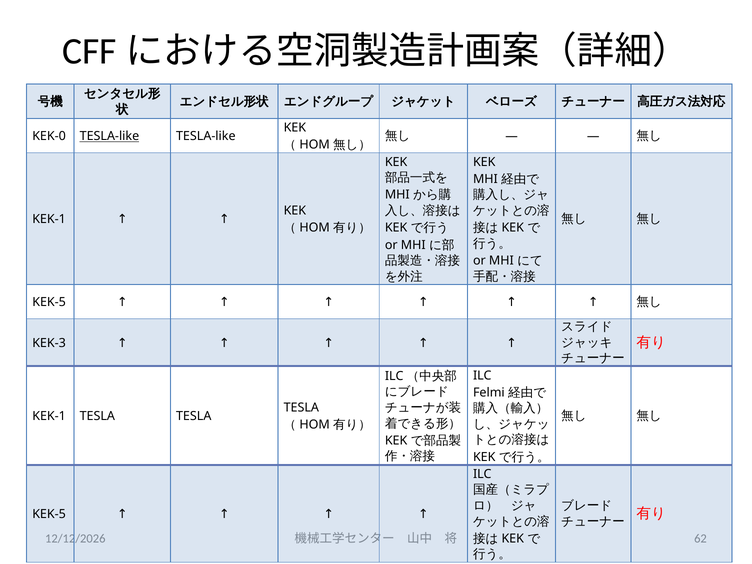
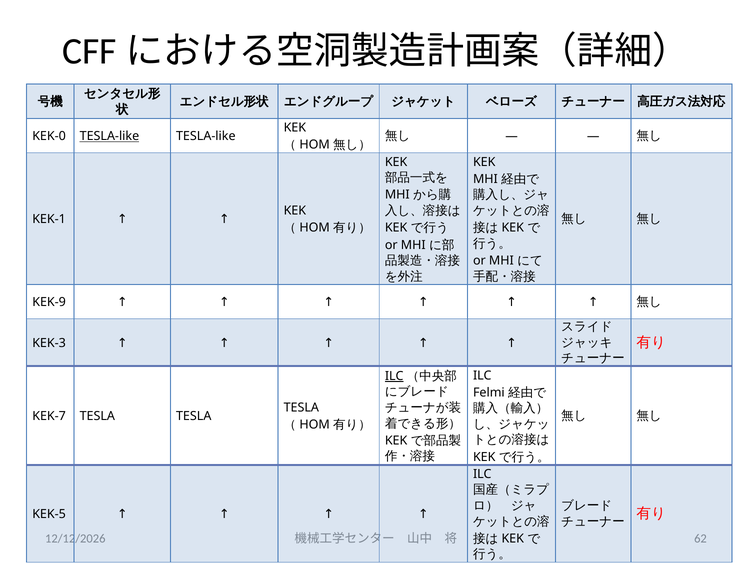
KEK-5: KEK-5 -> KEK-9 (49, 302)
ILC underline: none -> present (394, 376)
KEK-1: KEK-1 -> KEK-7 (49, 416)
